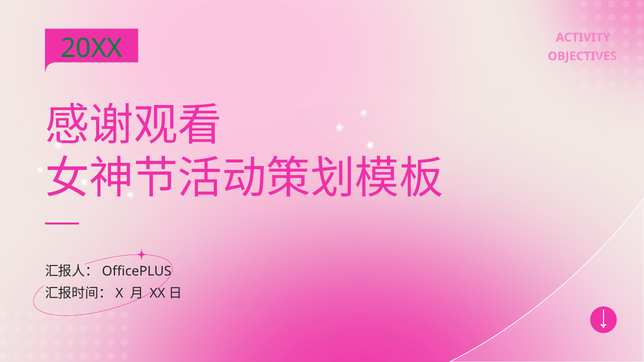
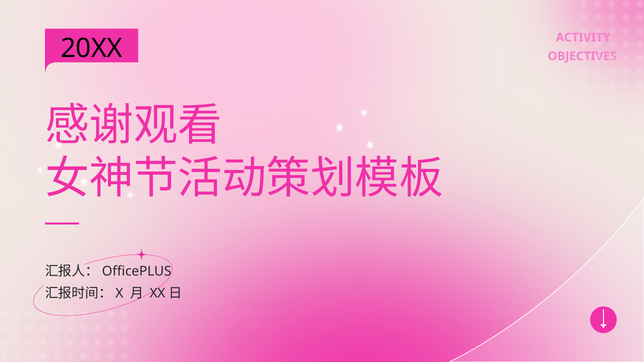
20XX colour: green -> black (92, 49)
